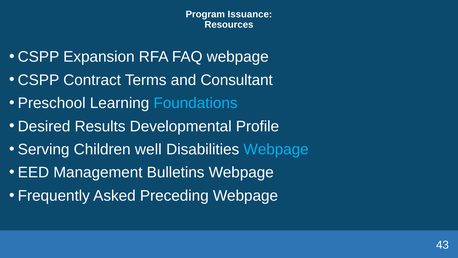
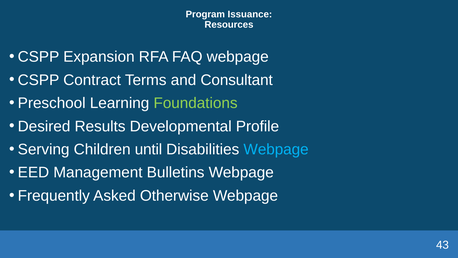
Foundations colour: light blue -> light green (196, 103)
well: well -> until (148, 149)
Preceding: Preceding -> Otherwise (174, 195)
